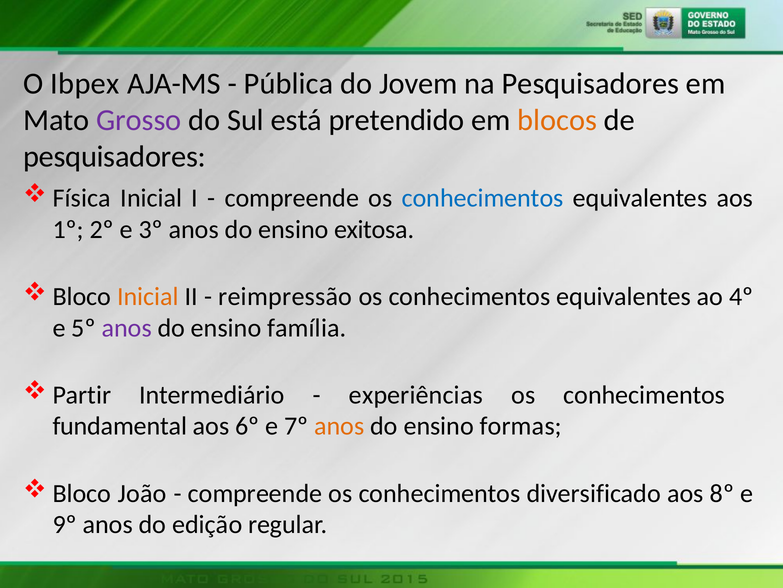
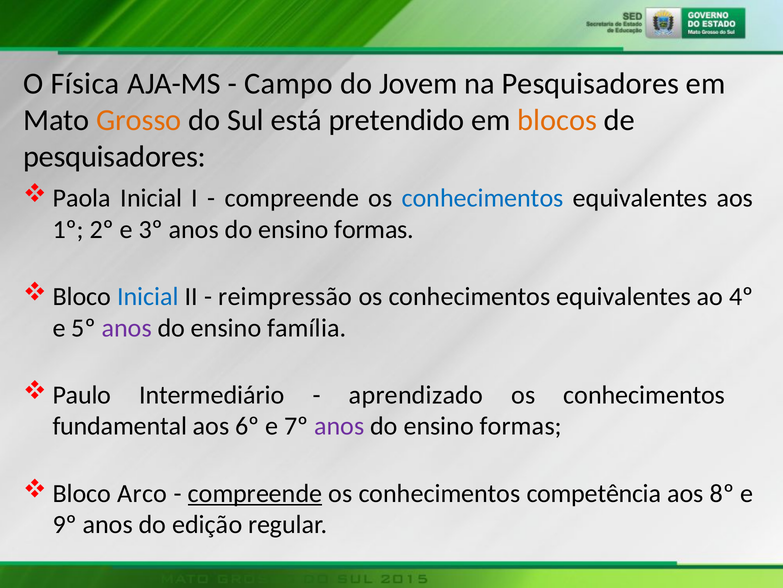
Ibpex: Ibpex -> Física (85, 83)
Pública: Pública -> Campo (289, 83)
Grosso colour: purple -> orange (139, 120)
Física: Física -> Paola (82, 198)
exitosa: exitosa -> formas (374, 229)
Inicial colour: orange -> blue (148, 296)
Partir: Partir -> Paulo (82, 394)
experiências: experiências -> aprendizado (416, 394)
anos colour: orange -> purple (339, 426)
João: João -> Arco (142, 493)
compreende underline: none -> present (255, 493)
diversificado: diversificado -> competência (594, 493)
